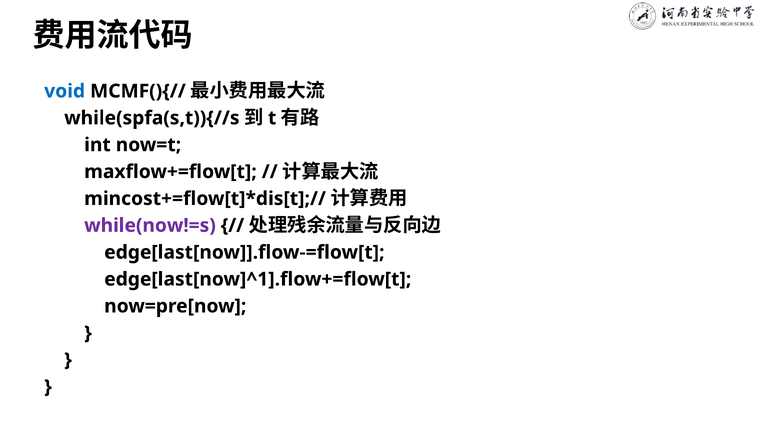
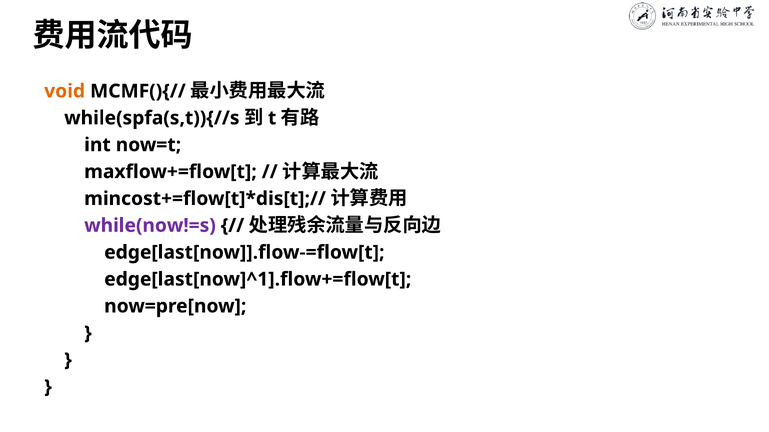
void colour: blue -> orange (65, 91)
